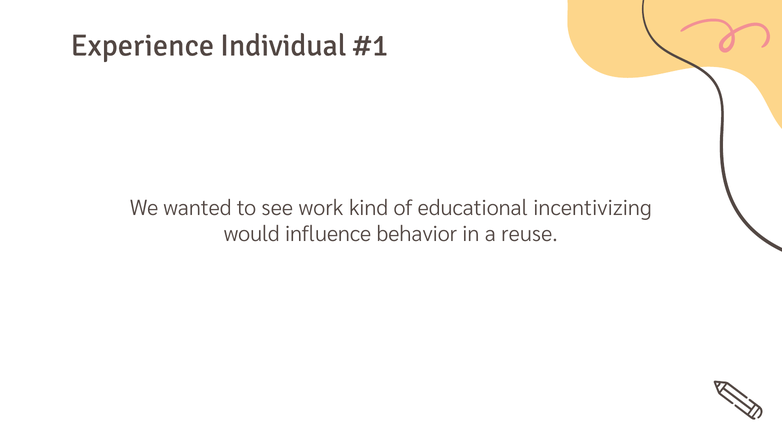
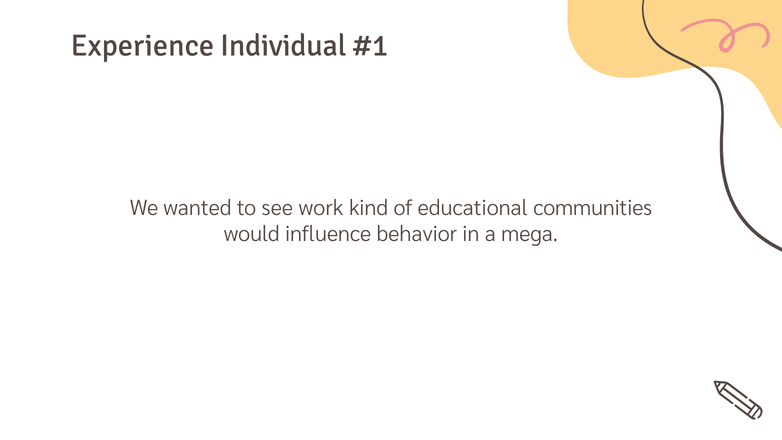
incentivizing: incentivizing -> communities (593, 208)
reuse: reuse -> mega (530, 234)
